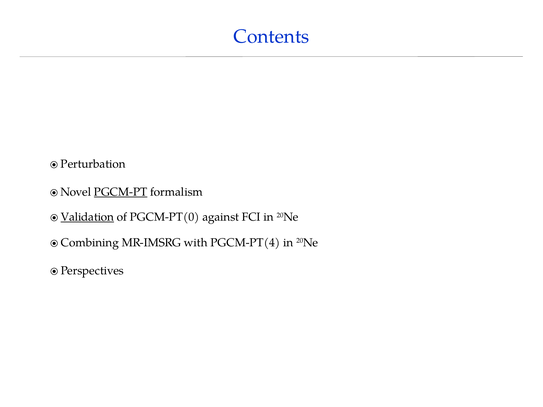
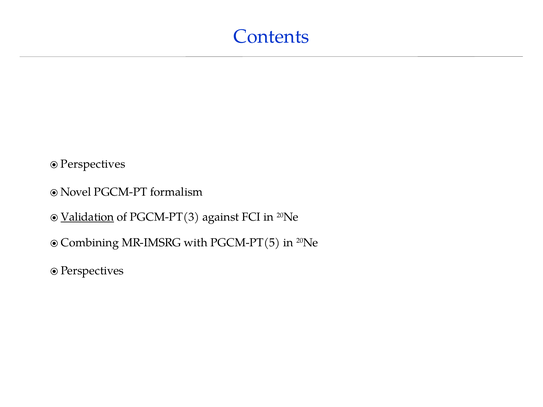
Perturbation: Perturbation -> Perspectives (93, 164)
PGCM-PT underline: present -> none (121, 192)
PGCM-PT(0: PGCM-PT(0 -> PGCM-PT(3 (165, 217)
PGCM-PT(4: PGCM-PT(4 -> PGCM-PT(5 (245, 243)
